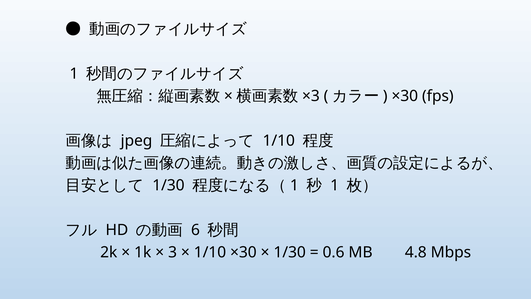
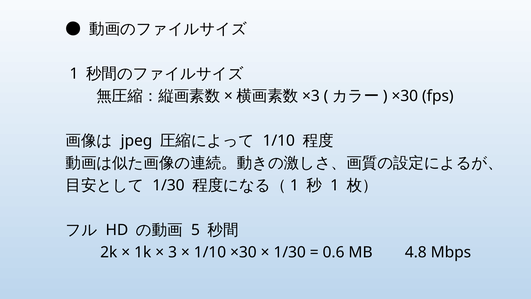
6: 6 -> 5 (196, 230)
